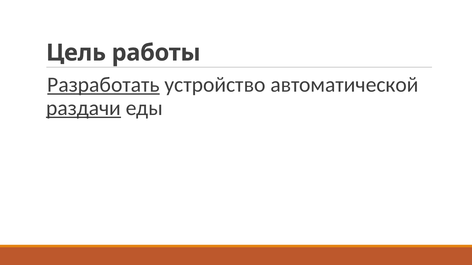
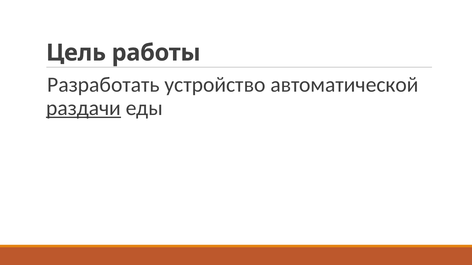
Разработать underline: present -> none (103, 85)
